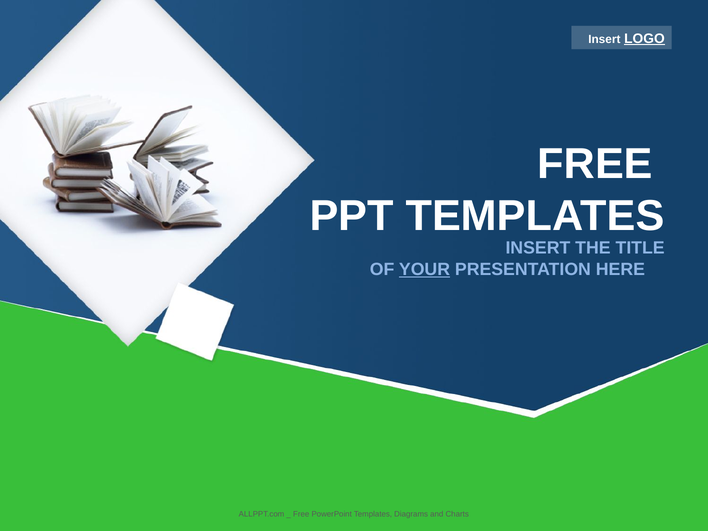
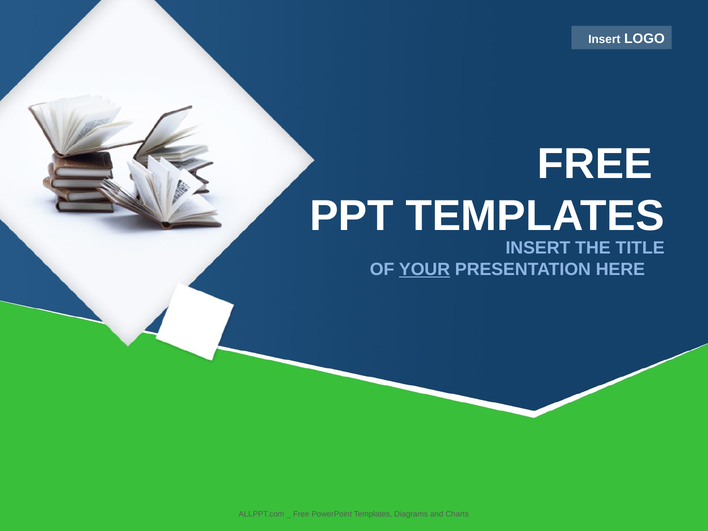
LOGO underline: present -> none (644, 38)
